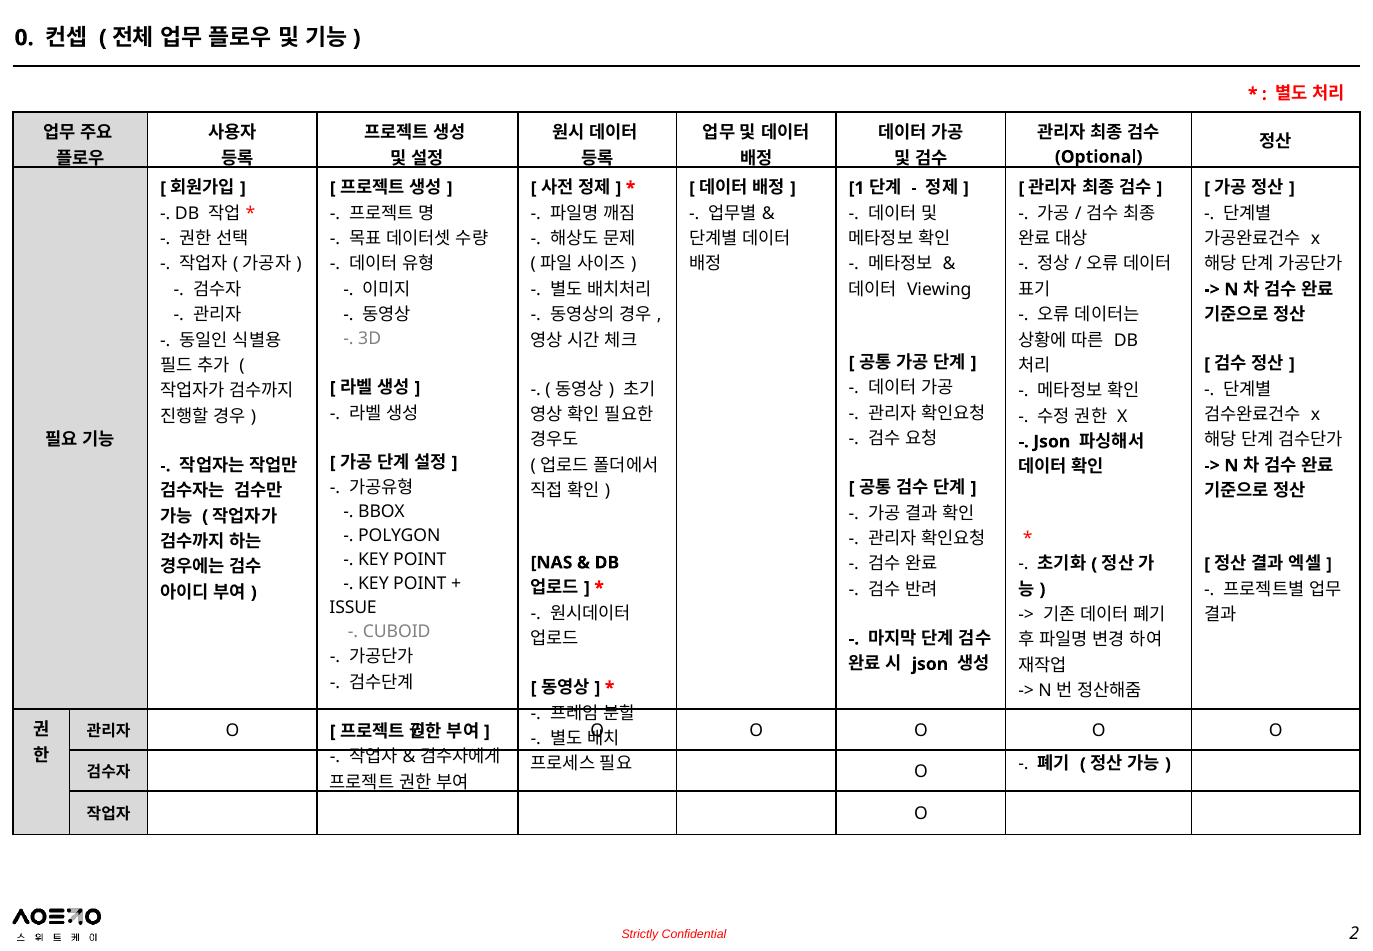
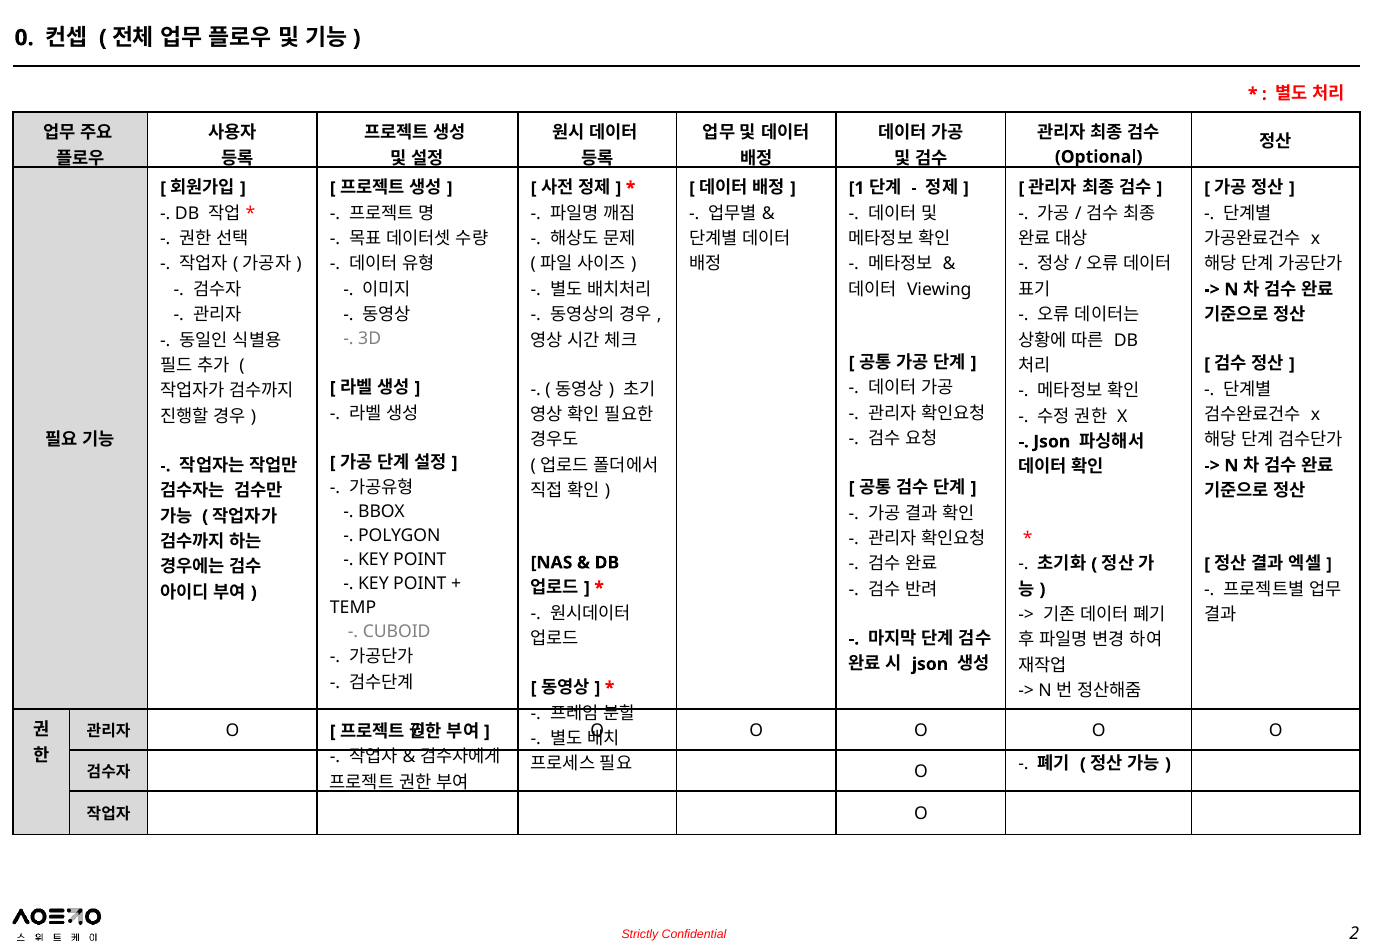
ISSUE: ISSUE -> TEMP (353, 607)
